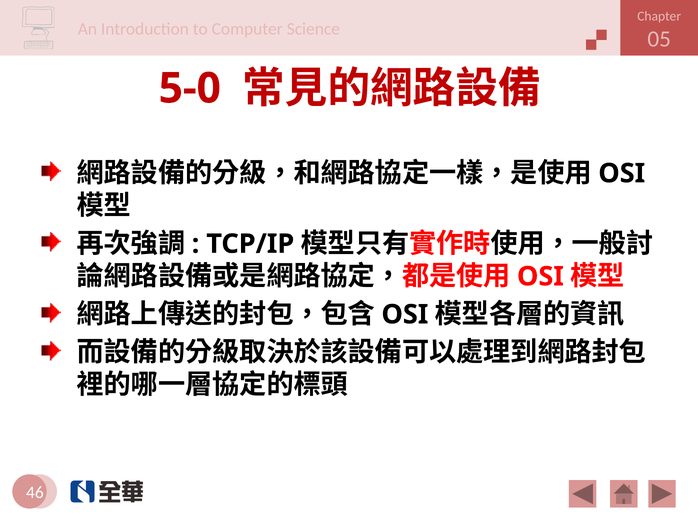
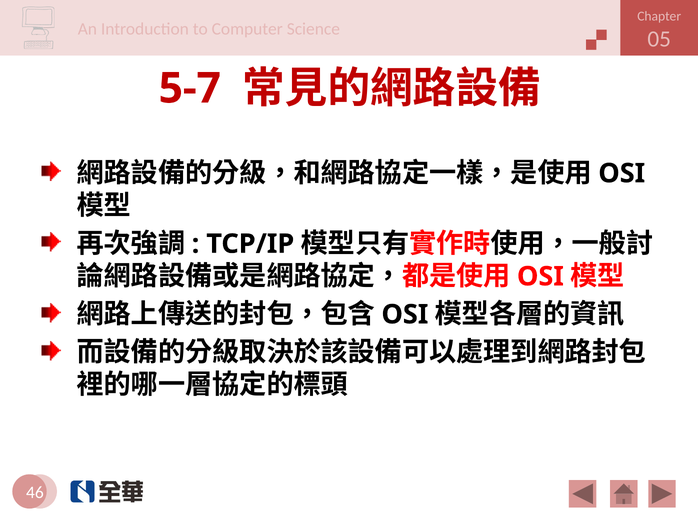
5-0: 5-0 -> 5-7 (190, 89)
